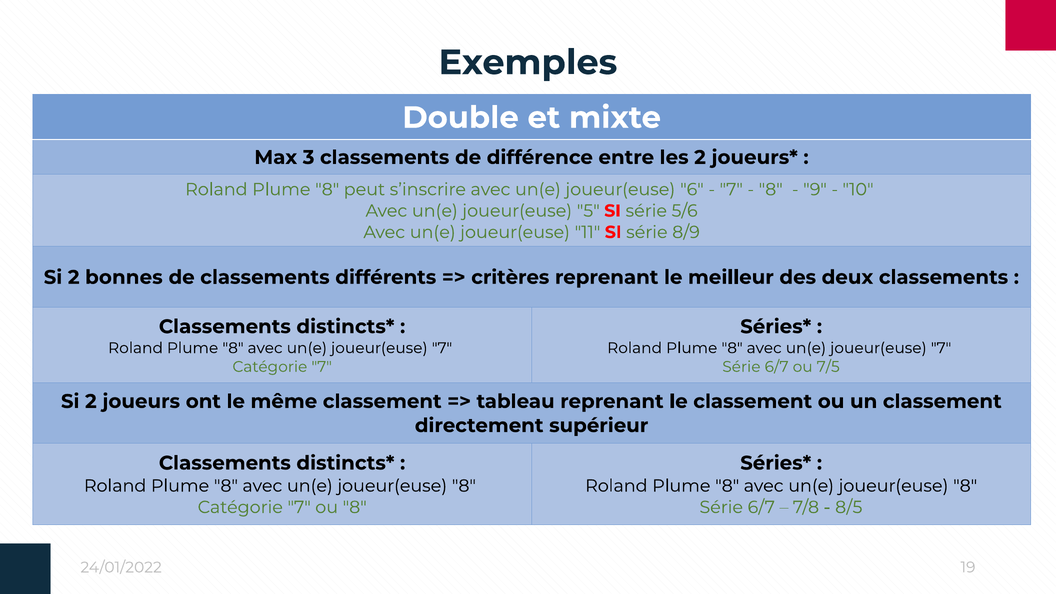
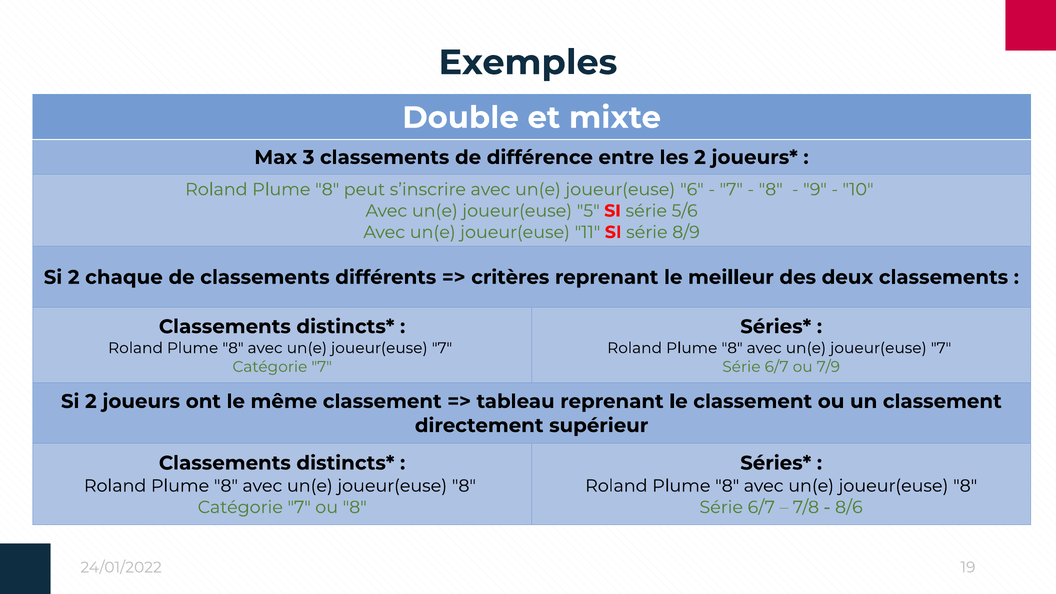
bonnes: bonnes -> chaque (124, 277)
7/5: 7/5 -> 7/9 (828, 367)
8/5: 8/5 -> 8/6 (849, 507)
